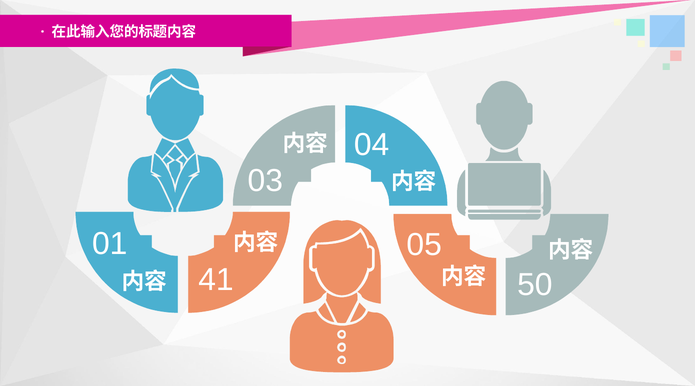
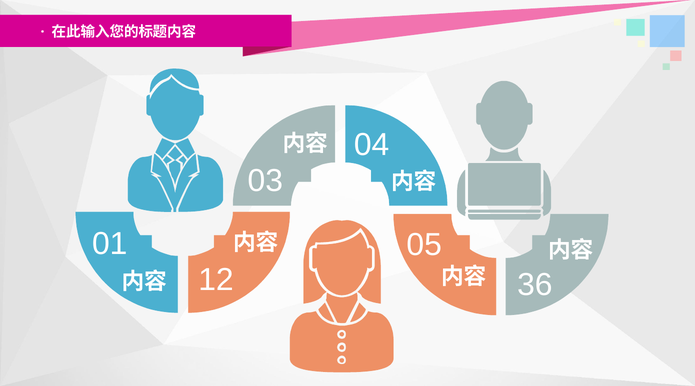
50: 50 -> 36 (535, 285)
41: 41 -> 12 (216, 280)
